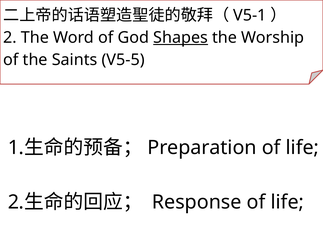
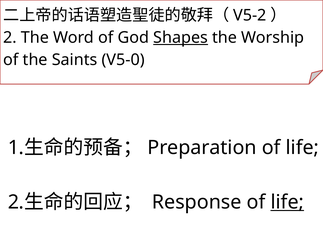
V5-1: V5-1 -> V5-2 (250, 15)
V5-5: V5-5 -> V5-0 (123, 60)
life underline: none -> present (287, 202)
